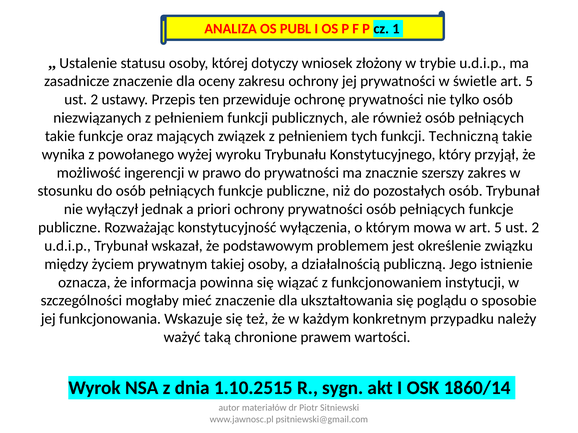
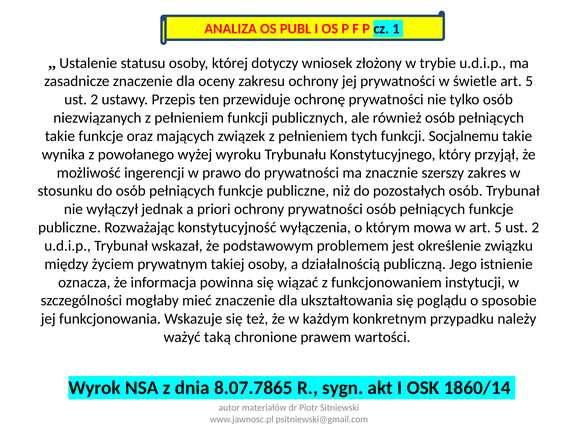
Techniczną: Techniczną -> Socjalnemu (464, 136)
1.10.2515: 1.10.2515 -> 8.07.7865 (253, 388)
